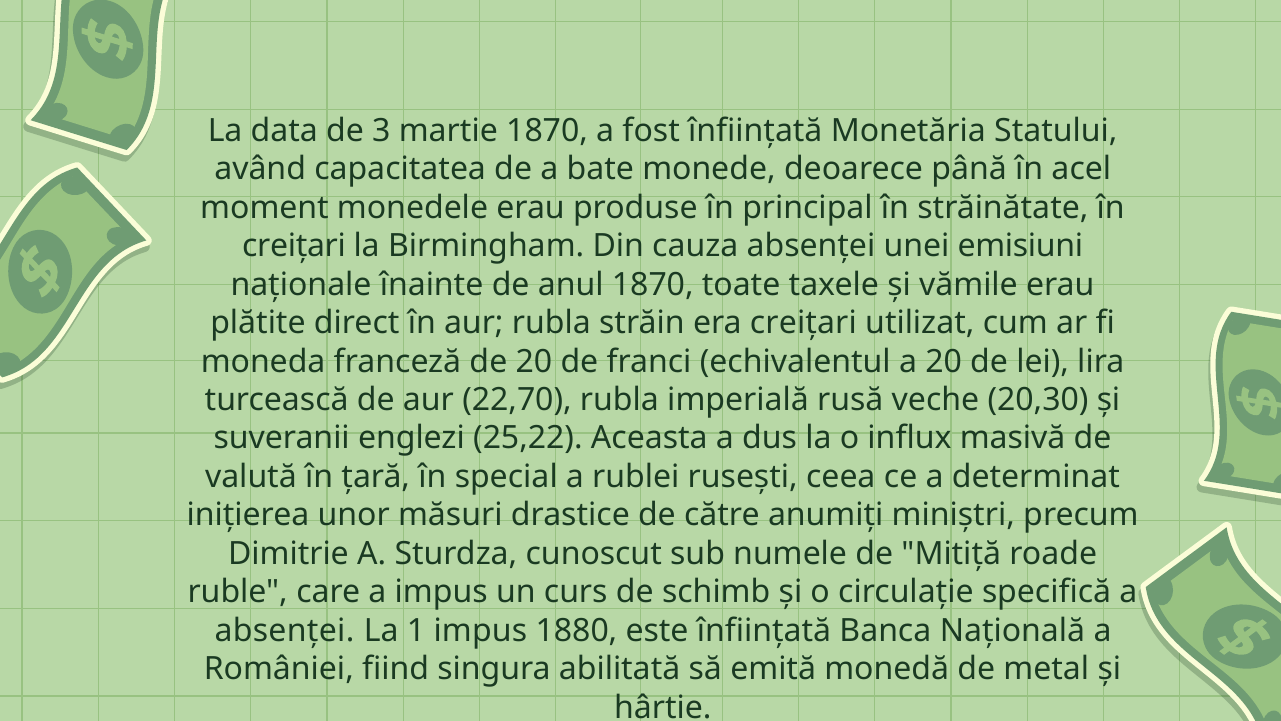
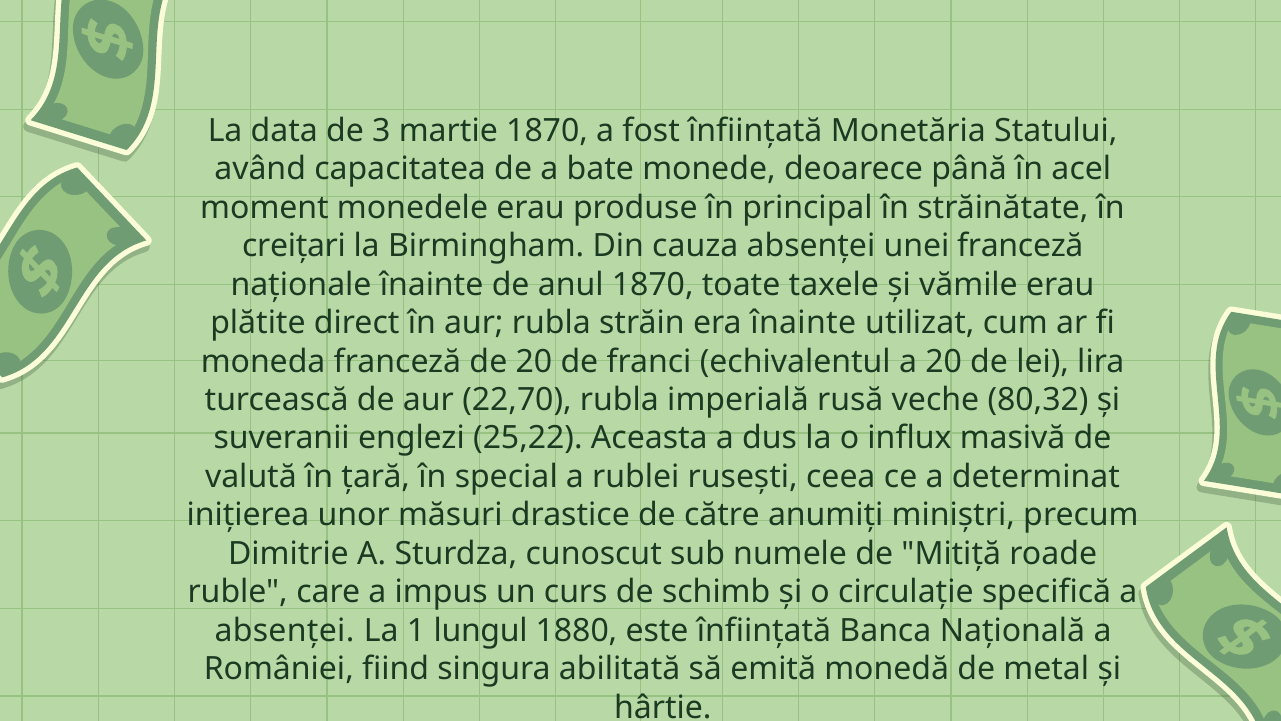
unei emisiuni: emisiuni -> franceză (1020, 246)
era creițari: creițari -> înainte (803, 323)
20,30: 20,30 -> 80,32 (1038, 400)
1 impus: impus -> lungul (481, 630)
